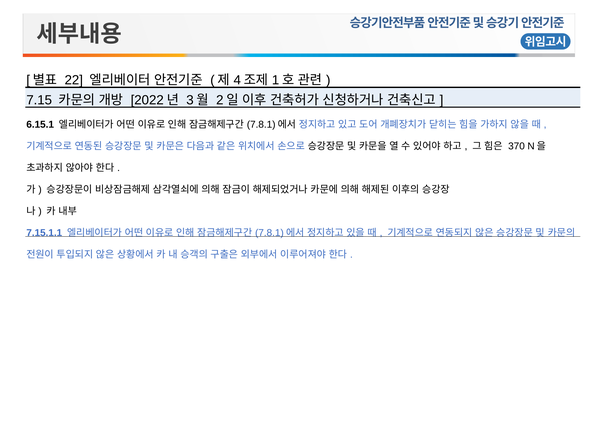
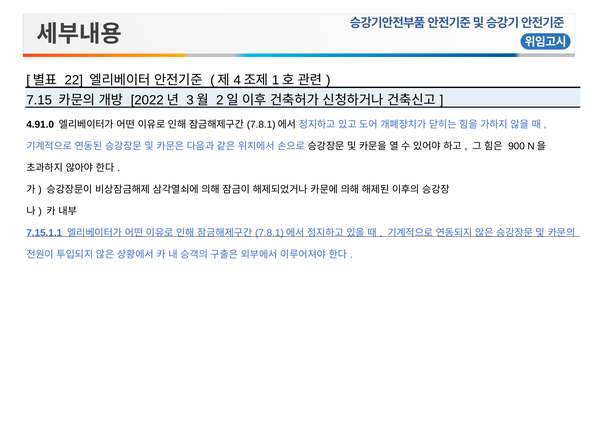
6.15.1: 6.15.1 -> 4.91.0 (40, 124)
370: 370 -> 900 (517, 146)
